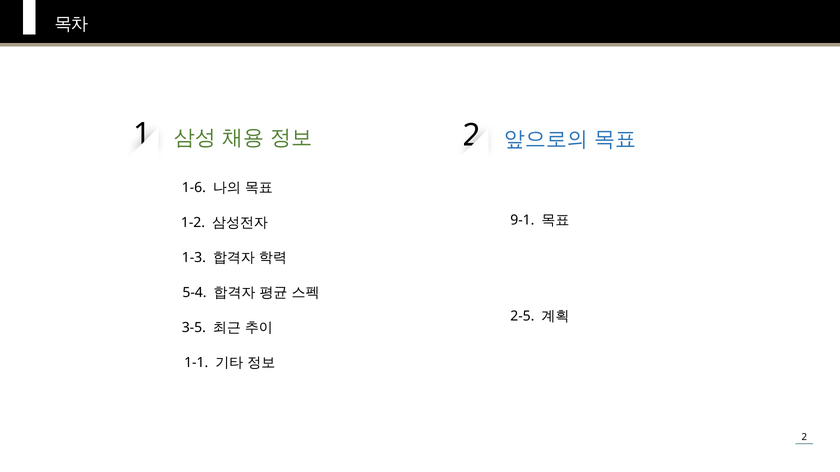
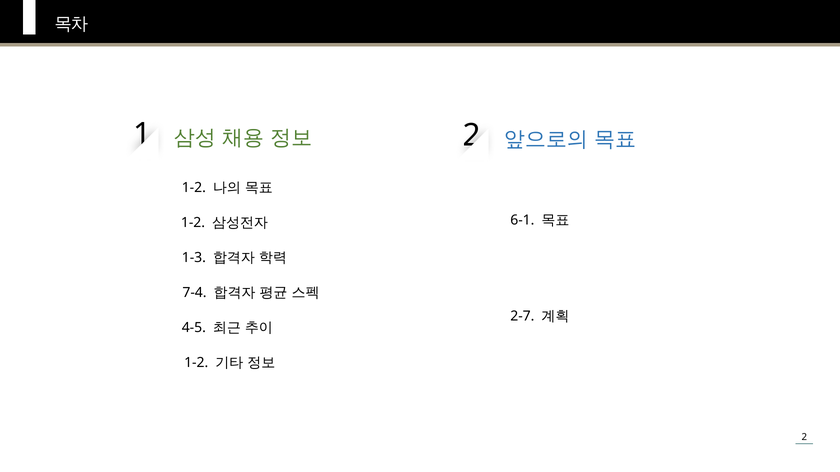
1-6: 1-6 -> 1-2 (194, 188)
9-1: 9-1 -> 6-1 (522, 220)
5-4: 5-4 -> 7-4 (194, 293)
2-5: 2-5 -> 2-7 (522, 316)
3-5: 3-5 -> 4-5 (194, 328)
1-1: 1-1 -> 1-2 (196, 363)
